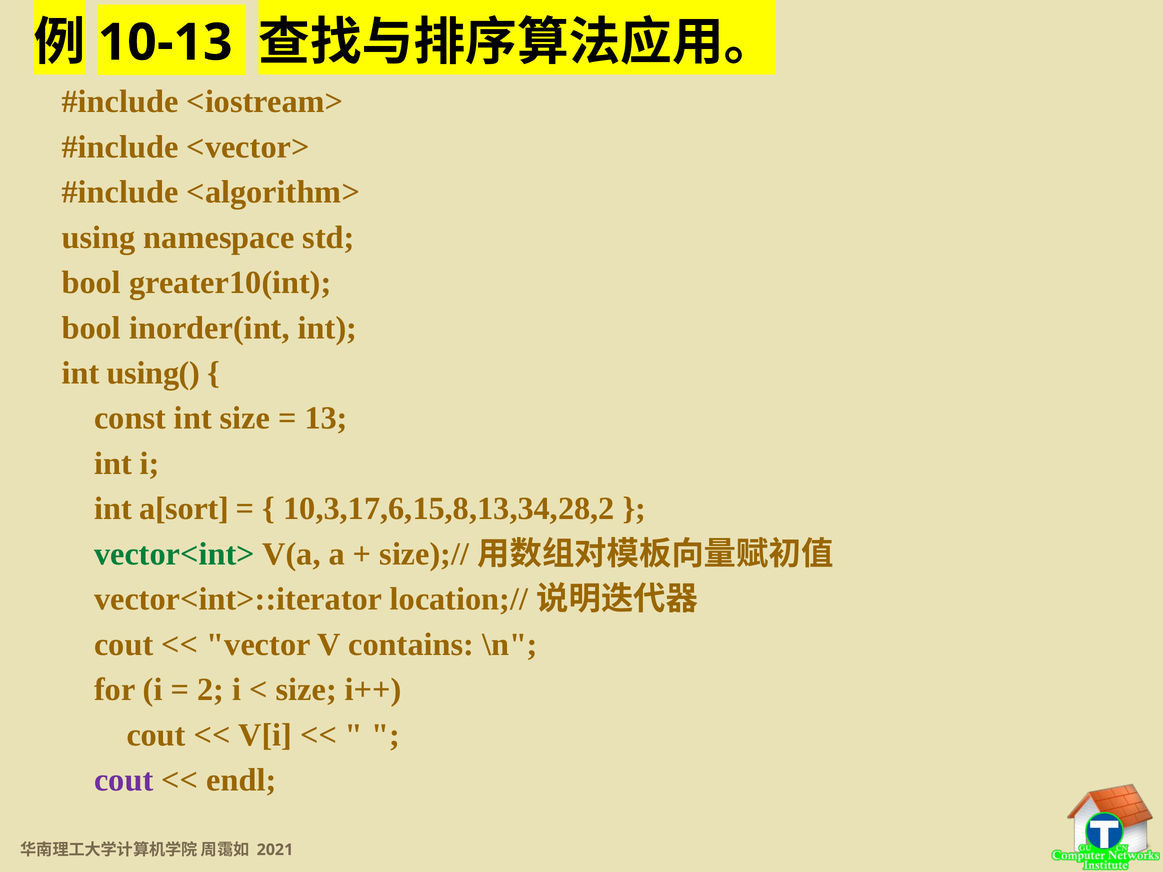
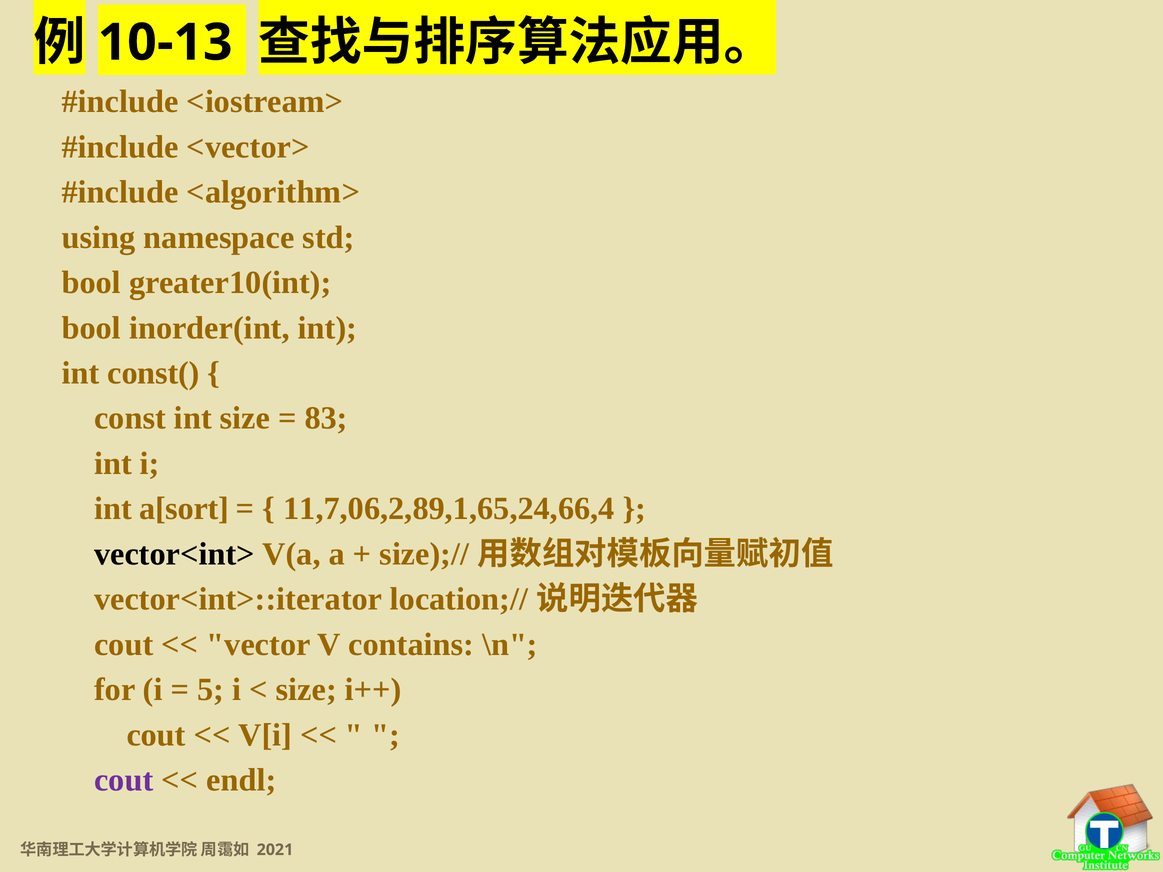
using(: using( -> const( (153, 373)
13: 13 -> 83 (326, 418)
10,3,17,6,15,8,13,34,28,2: 10,3,17,6,15,8,13,34,28,2 -> 11,7,06,2,89,1,65,24,66,4 (449, 509)
vector<int> colour: green -> black (174, 554)
2: 2 -> 5 (211, 690)
